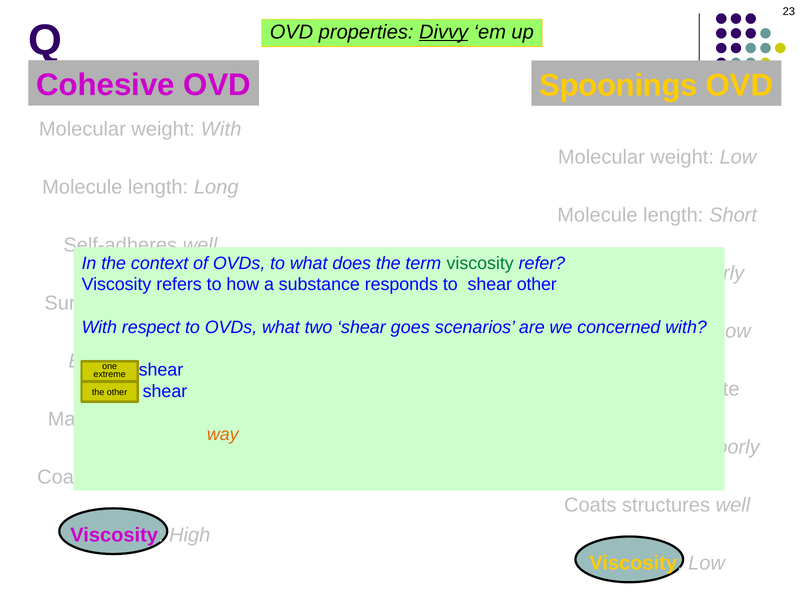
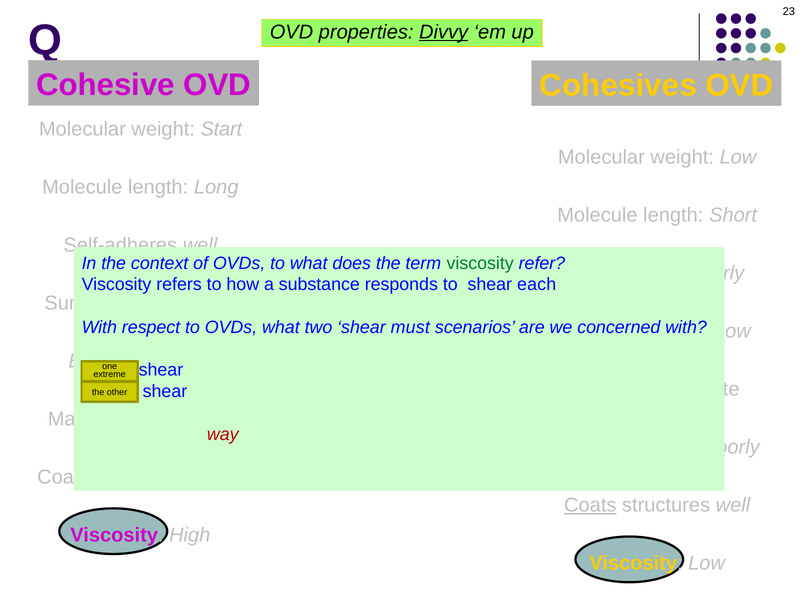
Spoonings: Spoonings -> Cohesives (618, 85)
weight With: With -> Start (221, 129)
shear other: other -> each (537, 285)
goes: goes -> must (410, 327)
way colour: orange -> red (223, 434)
Coats underline: none -> present (590, 505)
